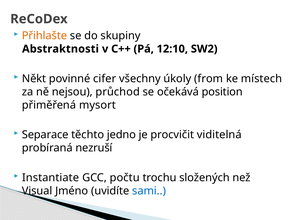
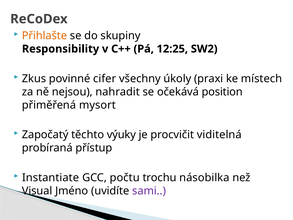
Abstraktnosti: Abstraktnosti -> Responsibility (61, 49)
12:10: 12:10 -> 12:25 (172, 49)
Někt: Někt -> Zkus (34, 79)
from: from -> praxi (209, 79)
průchod: průchod -> nahradit (118, 92)
Separace: Separace -> Započatý (45, 135)
jedno: jedno -> výuky (121, 135)
nezruší: nezruší -> přístup (94, 148)
složených: složených -> násobilka (204, 177)
sami colour: blue -> purple (149, 191)
